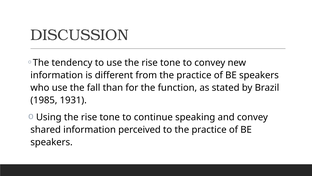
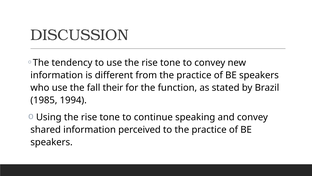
than: than -> their (113, 87)
1931: 1931 -> 1994 (73, 100)
